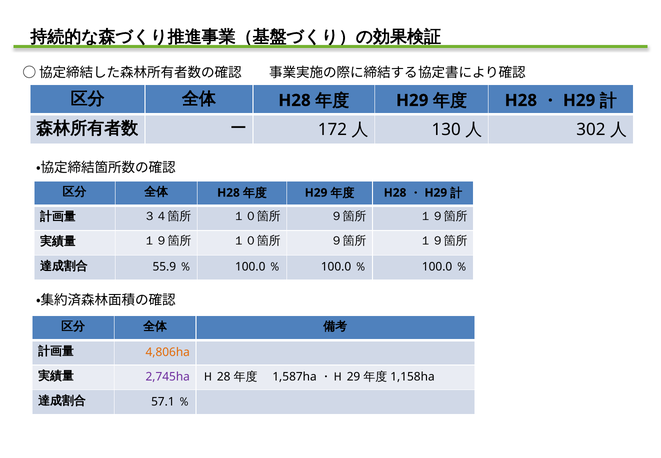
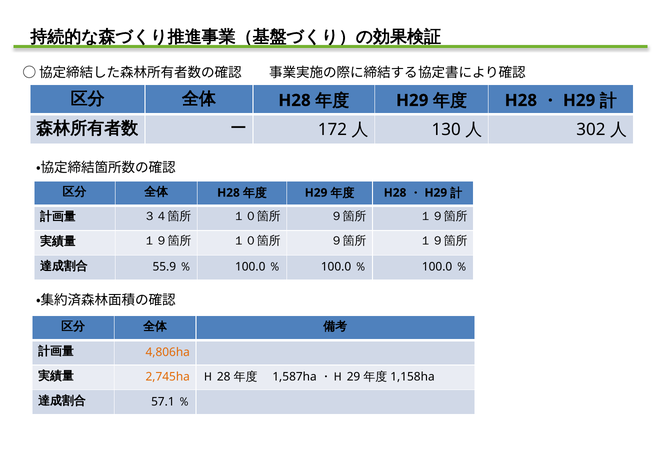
2,745ha colour: purple -> orange (168, 377)
